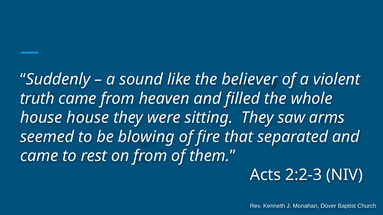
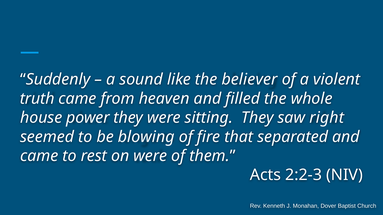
house house: house -> power (88, 118)
arms: arms -> right (327, 118)
on from: from -> were (150, 156)
